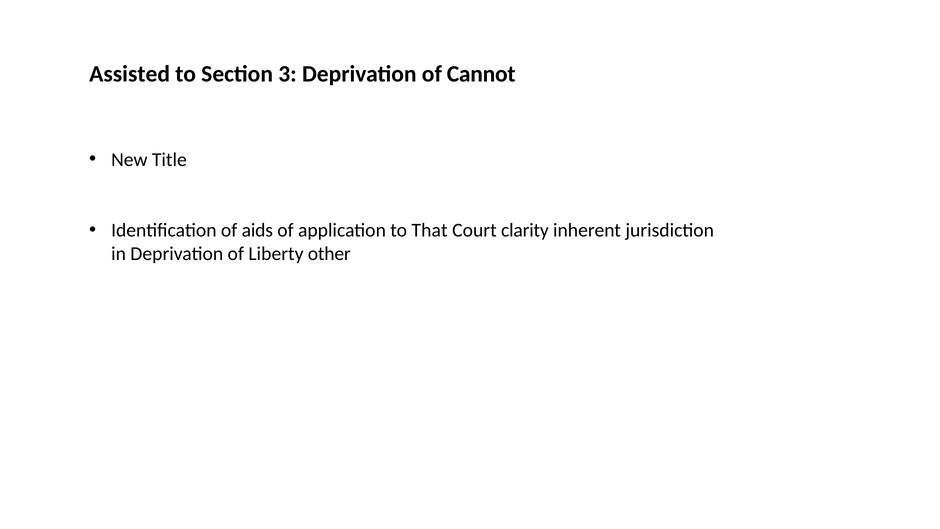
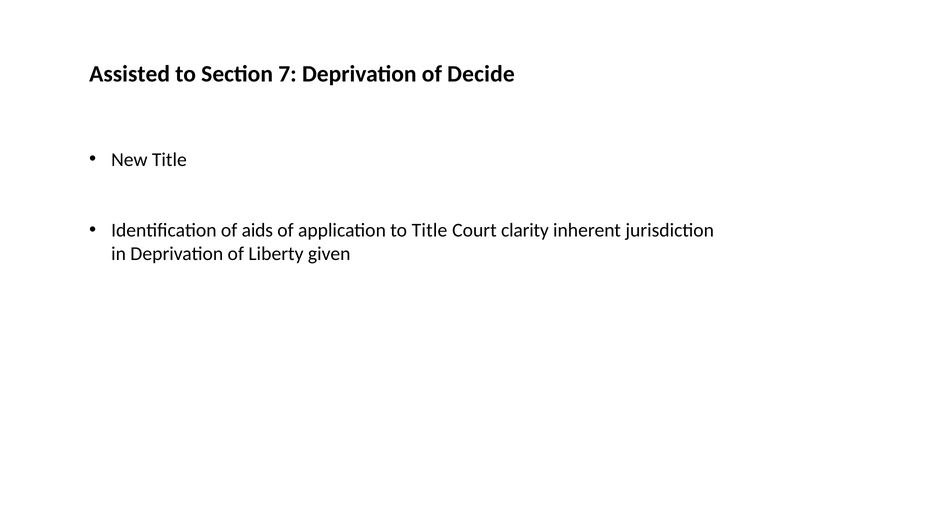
3: 3 -> 7 (287, 74)
Cannot: Cannot -> Decide (481, 74)
to That: That -> Title (430, 230)
other: other -> given (329, 254)
